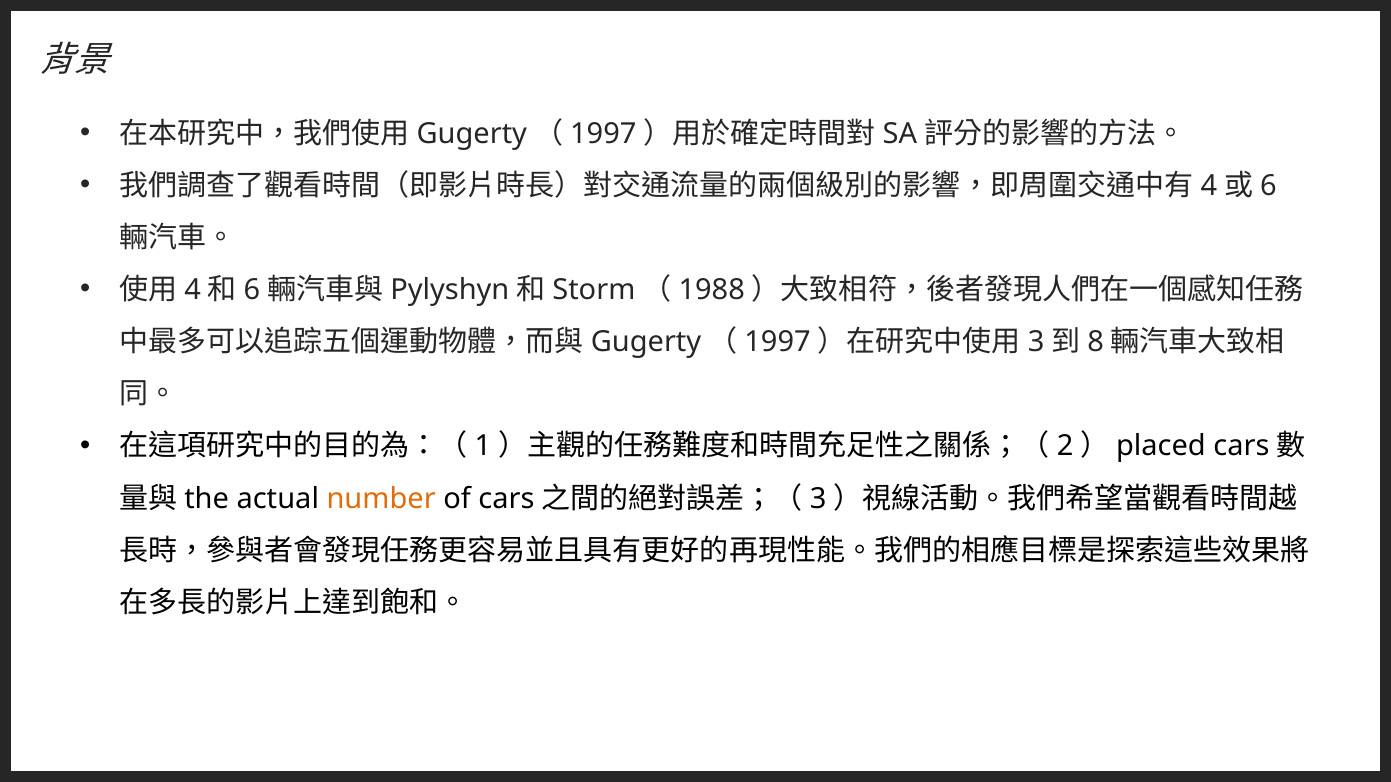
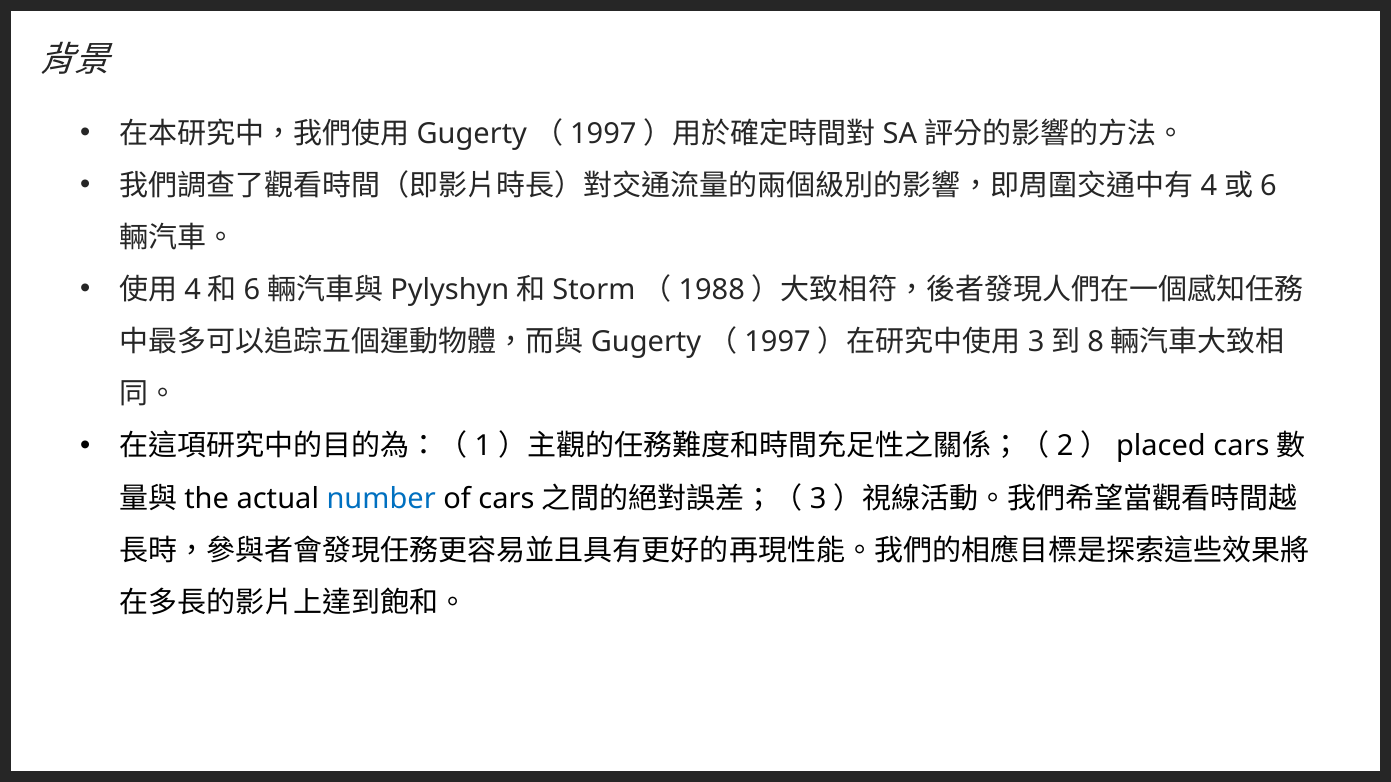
number colour: orange -> blue (381, 499)
